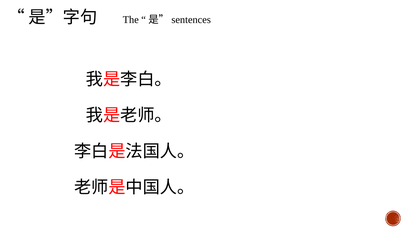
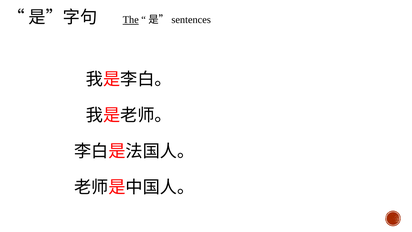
The underline: none -> present (131, 20)
